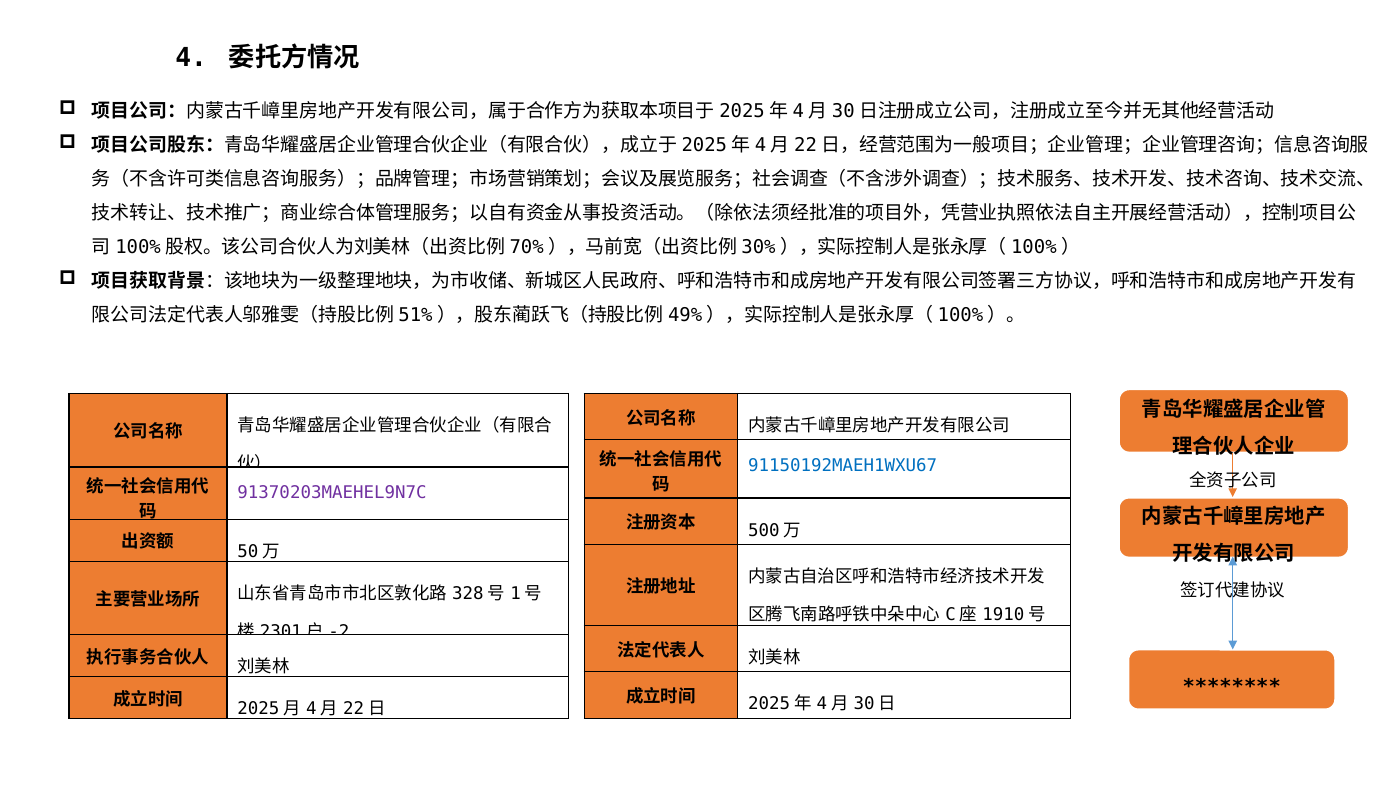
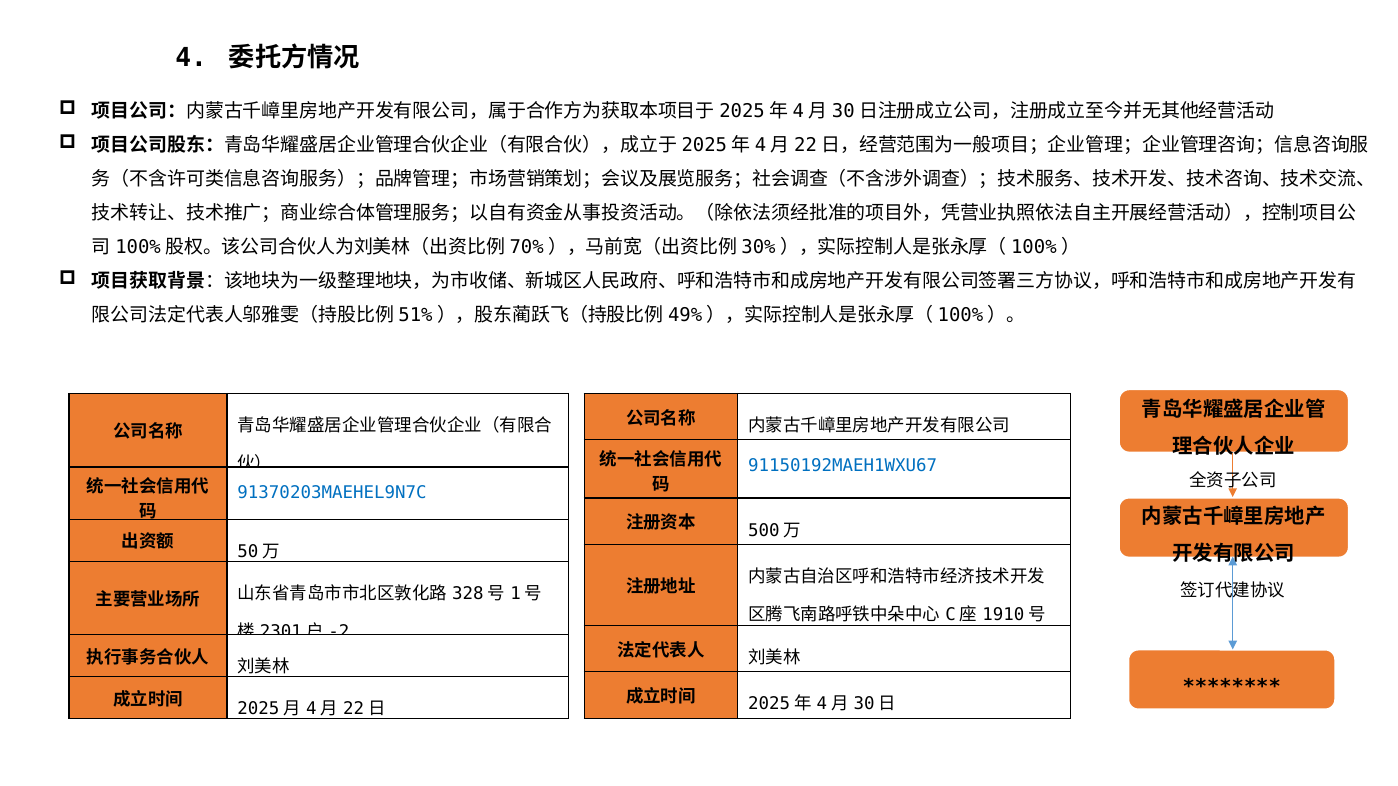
91370203MAEHEL9N7C colour: purple -> blue (332, 493)
